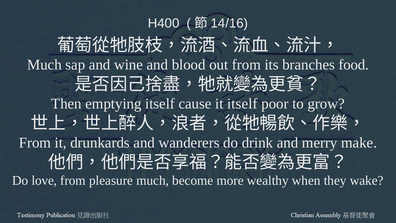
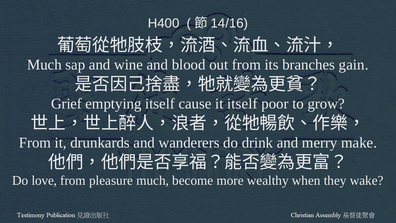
food: food -> gain (354, 65)
Then: Then -> Grief (67, 103)
